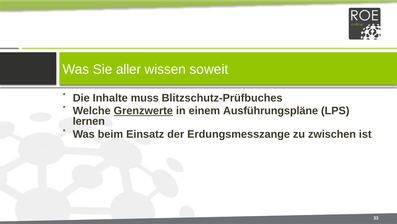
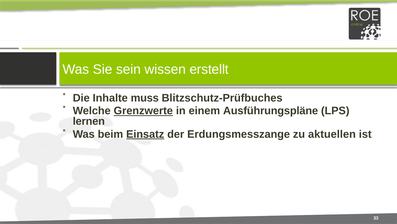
aller: aller -> sein (128, 69)
soweit: soweit -> erstellt (209, 69)
Einsatz underline: none -> present (145, 134)
zwischen: zwischen -> aktuellen (332, 134)
